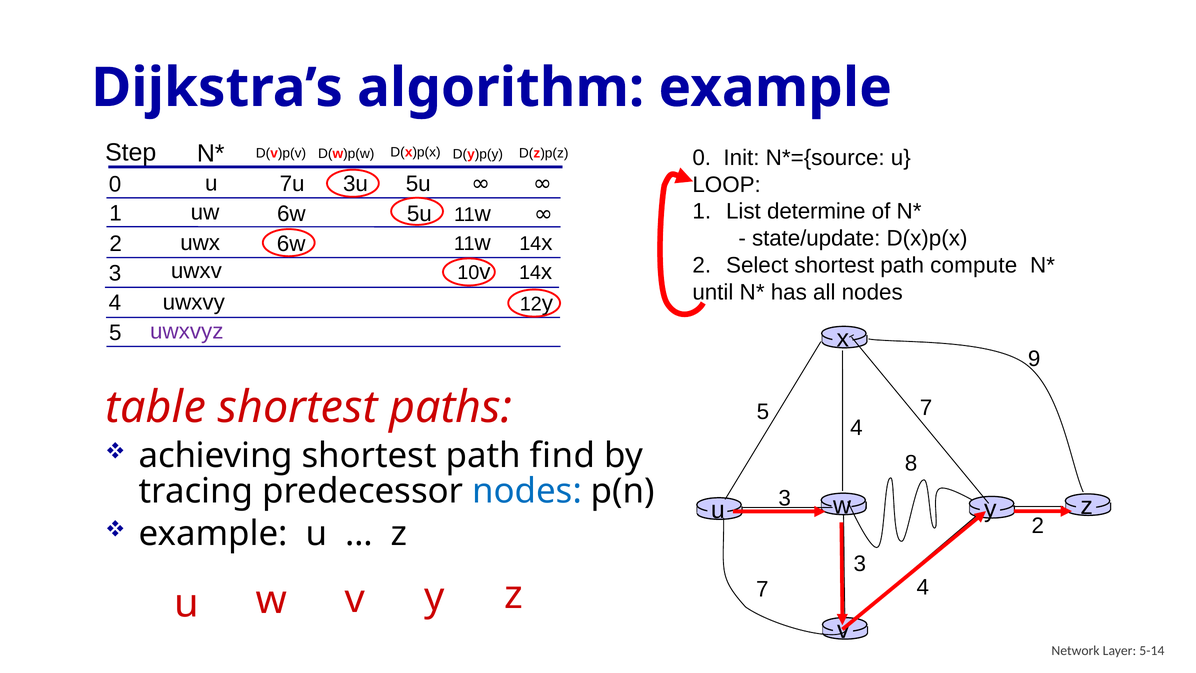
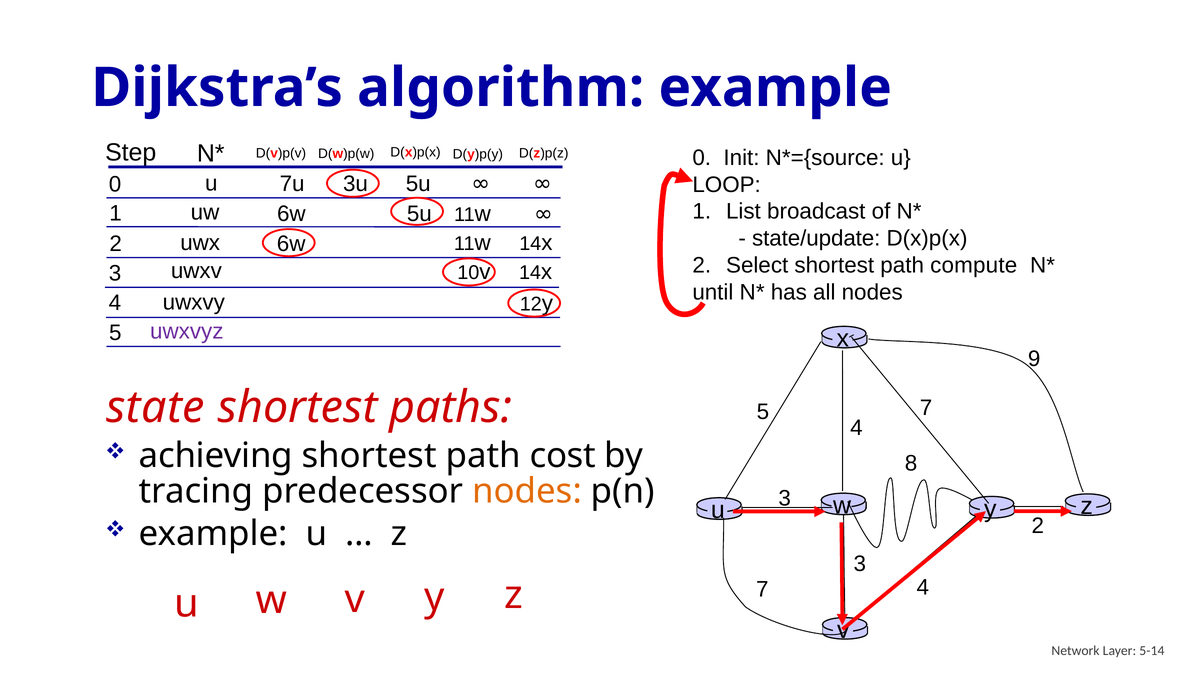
determine: determine -> broadcast (816, 212)
table: table -> state (155, 407)
find: find -> cost (563, 455)
nodes colour: blue -> orange (527, 491)
